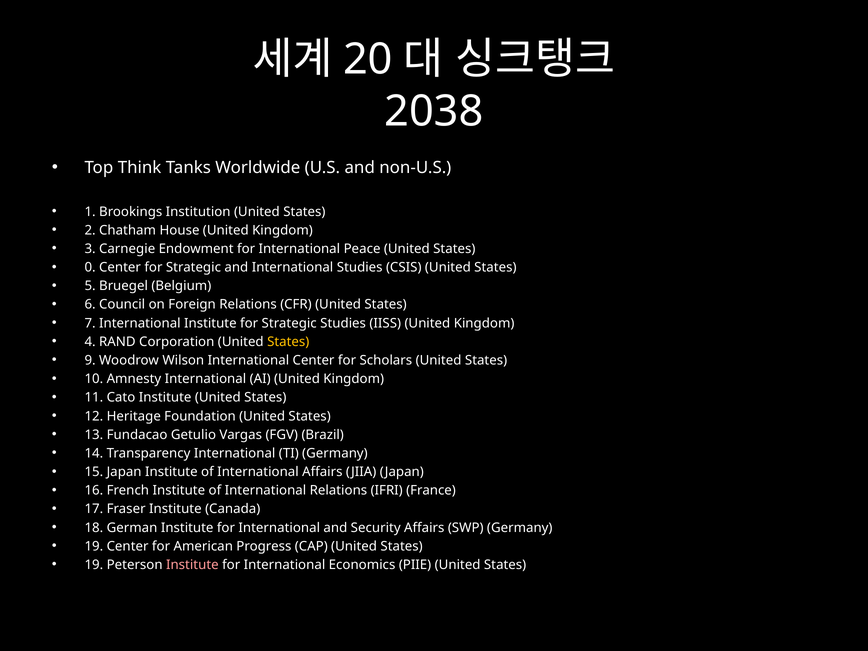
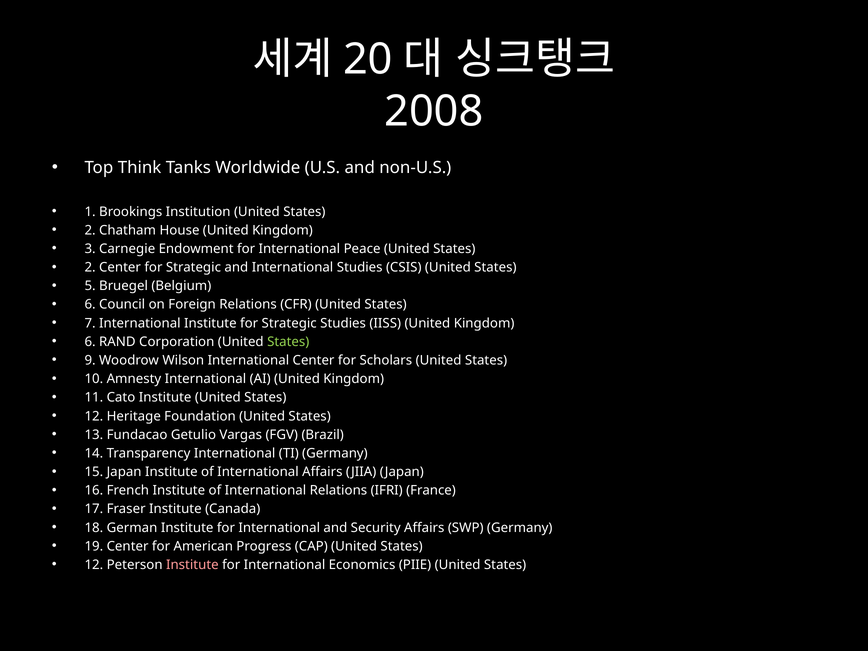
2038: 2038 -> 2008 (434, 112)
0: 0 -> 2 (90, 267)
4: 4 -> 6 (90, 342)
States colour: yellow -> light green (288, 342)
19: 19 -> 12 (94, 565)
